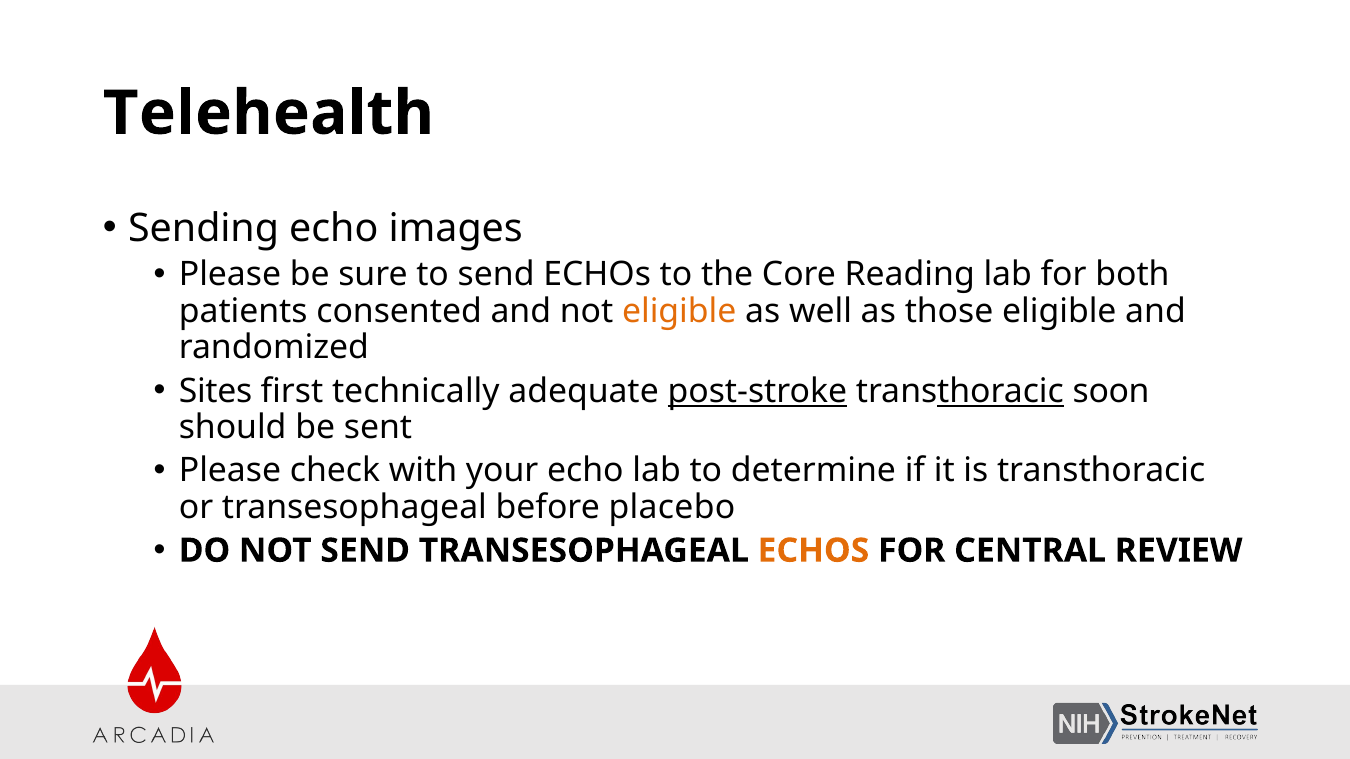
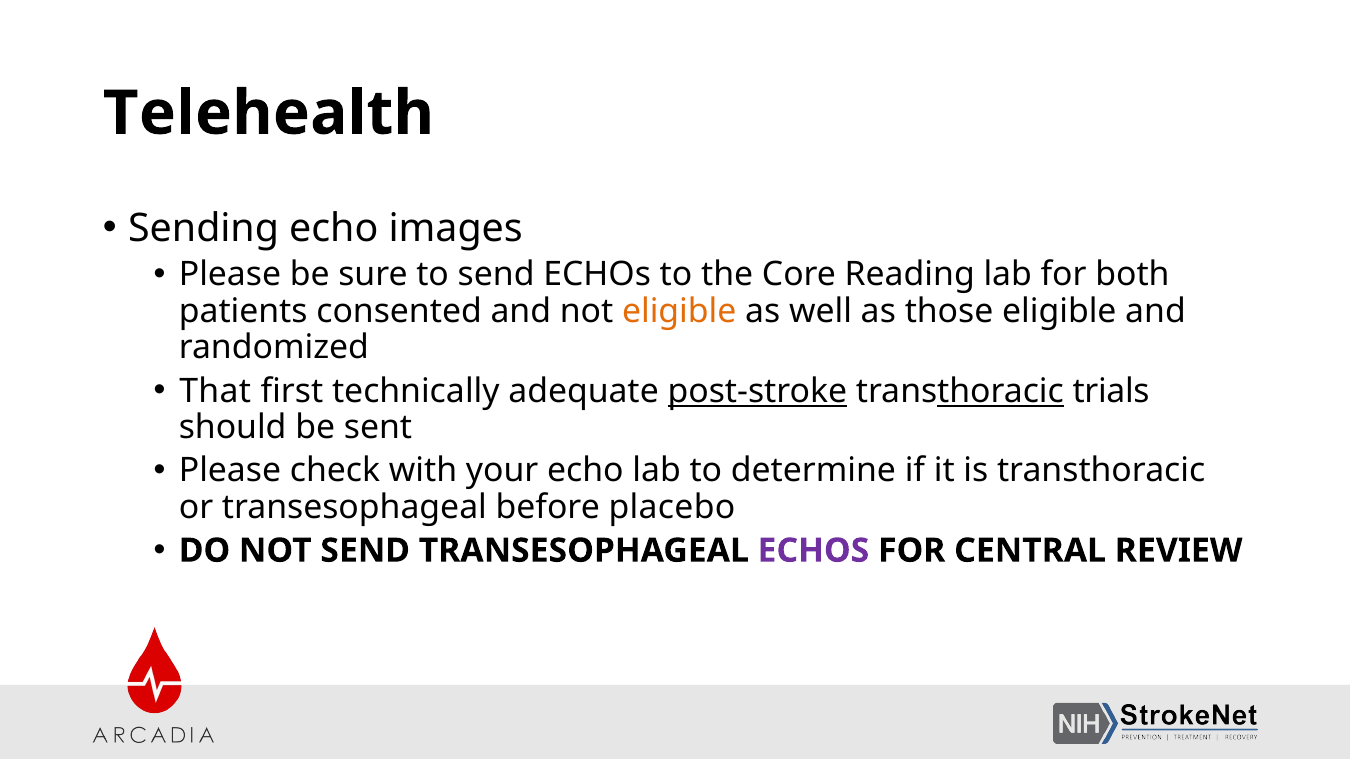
Sites: Sites -> That (215, 391)
soon: soon -> trials (1111, 391)
ECHOS colour: orange -> purple (813, 551)
